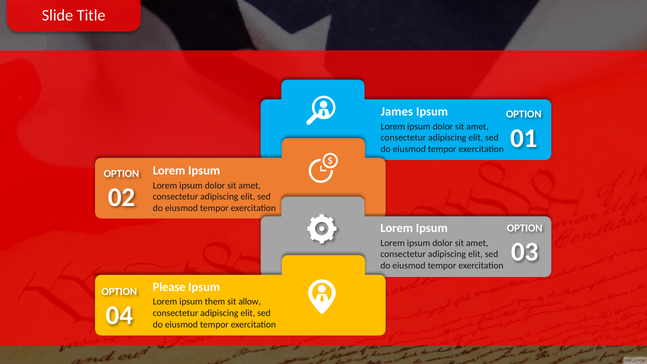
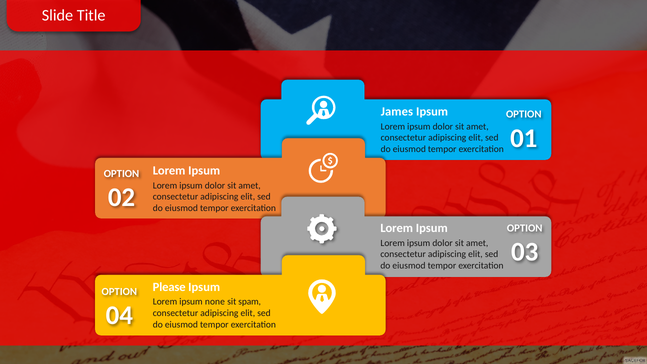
them: them -> none (215, 302)
allow: allow -> spam (250, 302)
